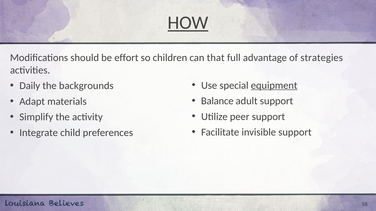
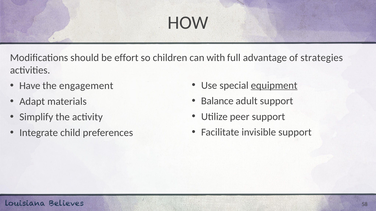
HOW underline: present -> none (188, 23)
that: that -> with (216, 58)
Daily: Daily -> Have (30, 86)
backgrounds: backgrounds -> engagement (86, 86)
